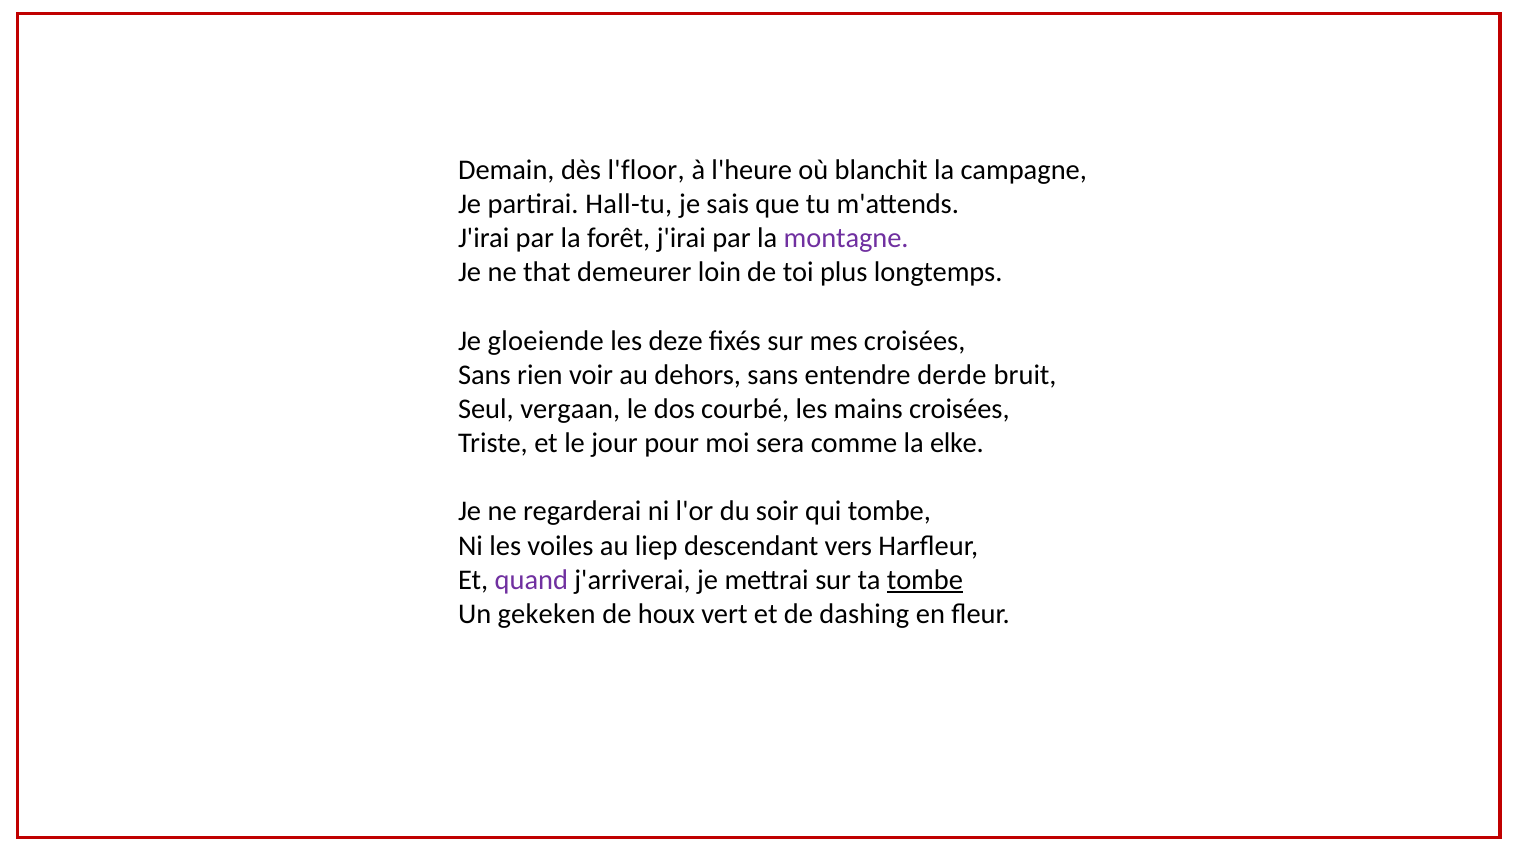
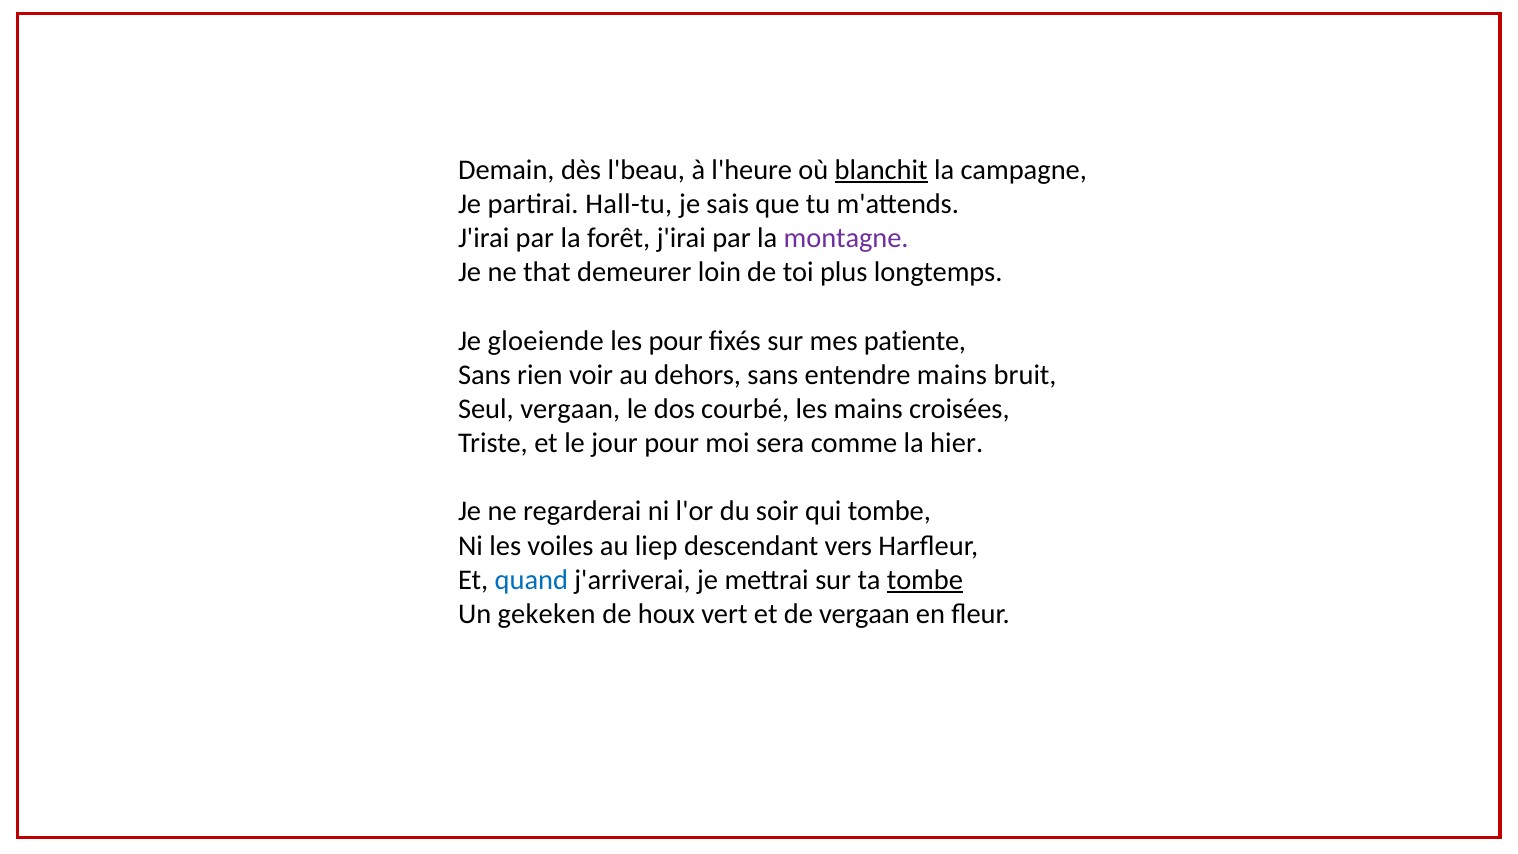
l'floor: l'floor -> l'beau (646, 170)
blanchit underline: none -> present (881, 170)
les deze: deze -> pour (676, 341)
mes croisées: croisées -> patiente (915, 341)
entendre derde: derde -> mains (952, 375)
elke: elke -> hier (957, 443)
quand colour: purple -> blue (531, 580)
de dashing: dashing -> vergaan (865, 614)
